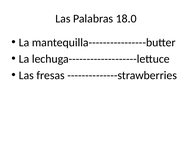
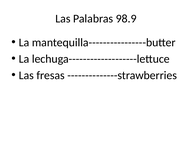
18.0: 18.0 -> 98.9 (126, 19)
